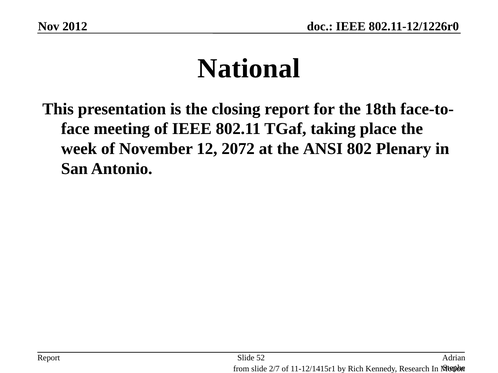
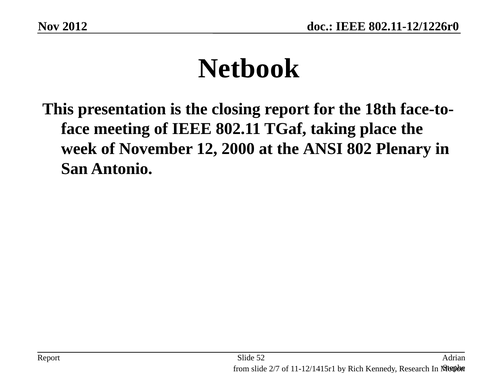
National: National -> Netbook (249, 68)
2072: 2072 -> 2000 (238, 149)
